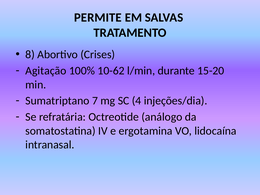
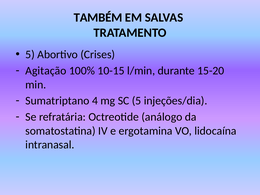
PERMITE: PERMITE -> TAMBÉM (98, 18)
8: 8 -> 5 (30, 55)
10-62: 10-62 -> 10-15 (111, 71)
7: 7 -> 4 (95, 101)
SC 4: 4 -> 5 (137, 101)
